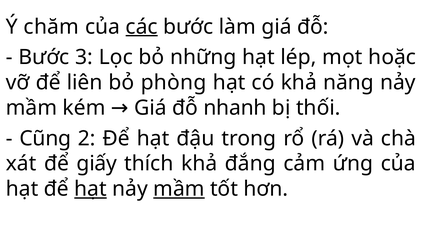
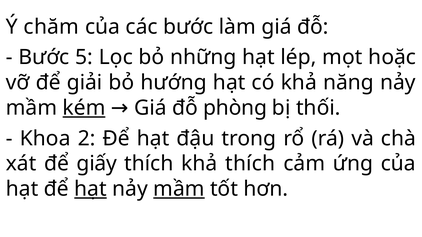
các underline: present -> none (142, 27)
3: 3 -> 5 (84, 57)
liên: liên -> giải (85, 83)
phòng: phòng -> hướng (174, 83)
kém underline: none -> present (84, 108)
nhanh: nhanh -> phòng (235, 108)
Cũng: Cũng -> Khoa (45, 139)
khả đắng: đắng -> thích (250, 164)
